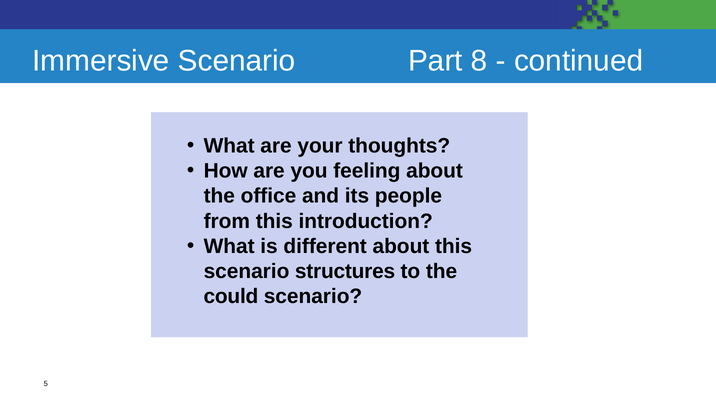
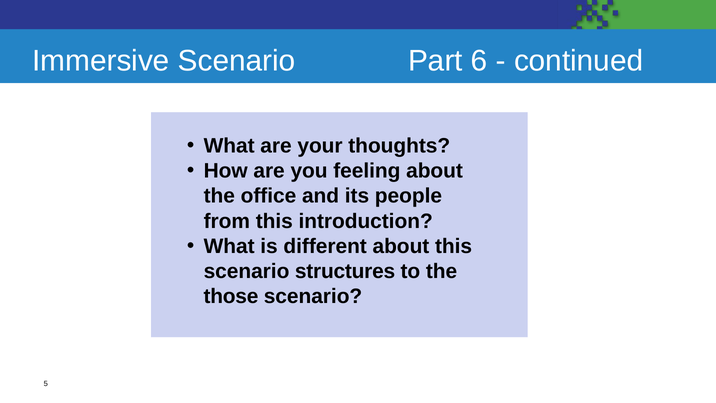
8: 8 -> 6 (479, 61)
could: could -> those (231, 296)
